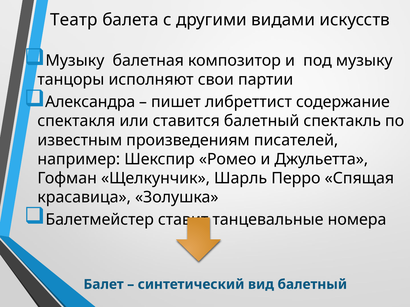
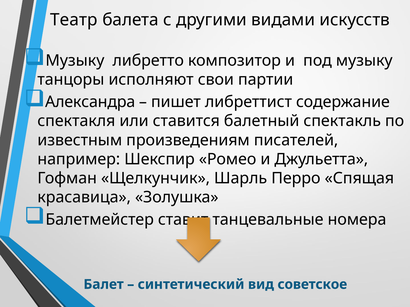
балетная: балетная -> либретто (148, 61)
вид балетный: балетный -> советское (312, 285)
